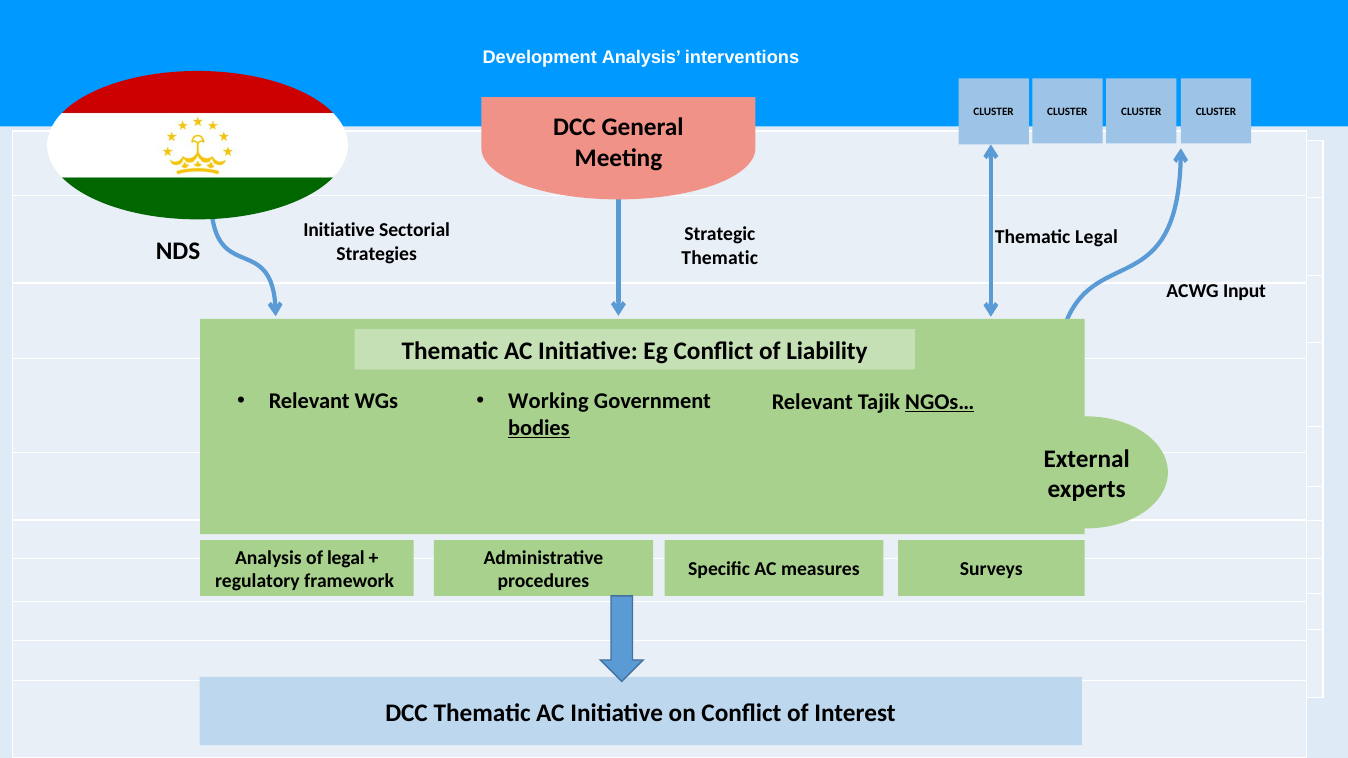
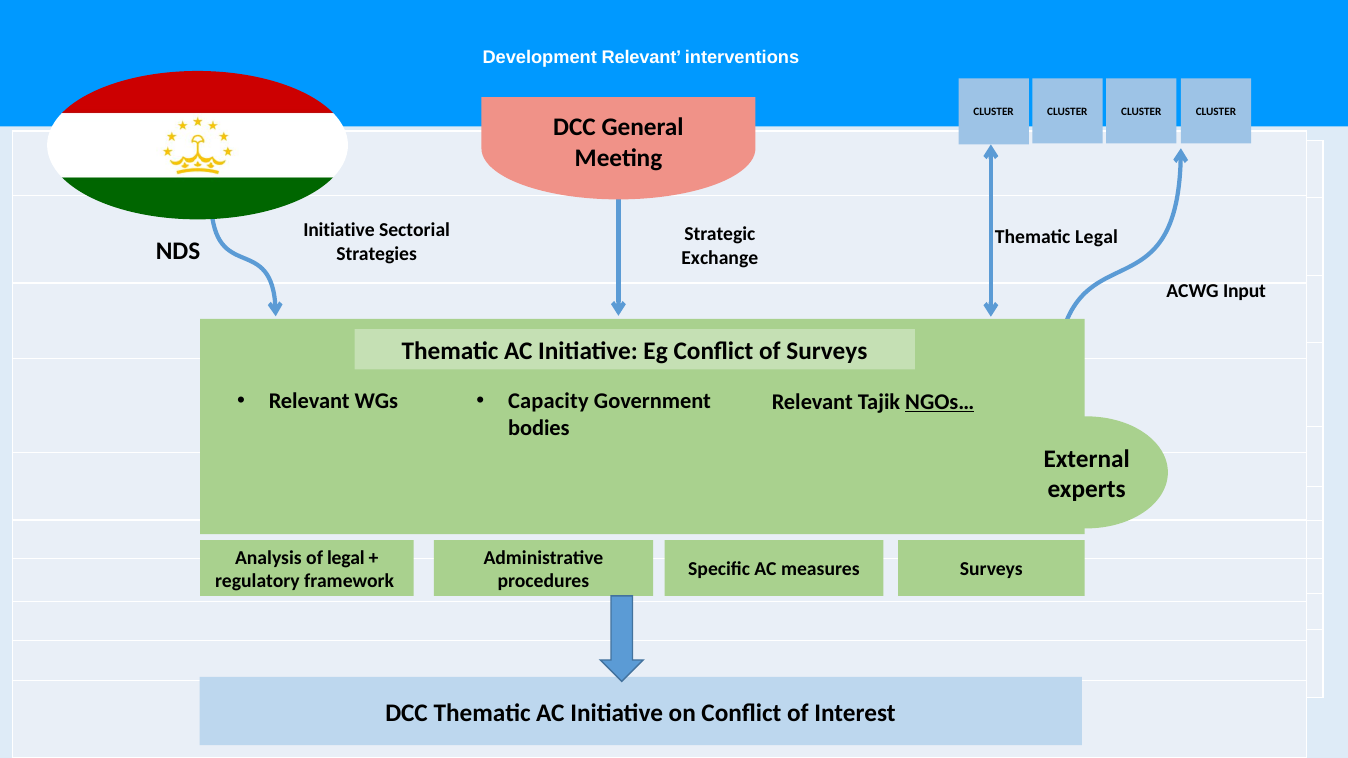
Development Analysis: Analysis -> Relevant (641, 57)
Thematic: Thematic -> Exchange (720, 258)
of Liability: Liability -> Surveys (827, 351)
Working: Working -> Capacity (548, 401)
bodies underline: present -> none (539, 428)
